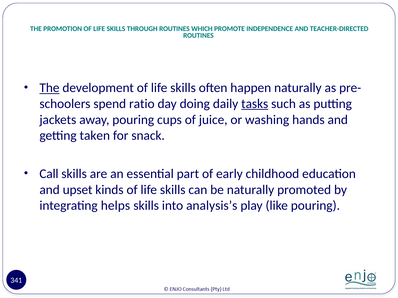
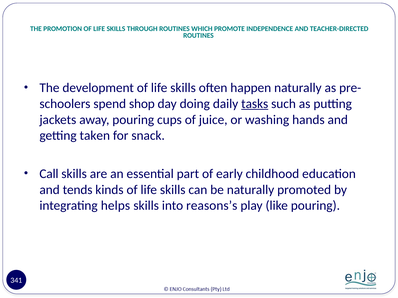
The underline: present -> none (49, 88)
ratio: ratio -> shop (142, 104)
upset: upset -> tends (78, 190)
analysis’s: analysis’s -> reasons’s (212, 206)
